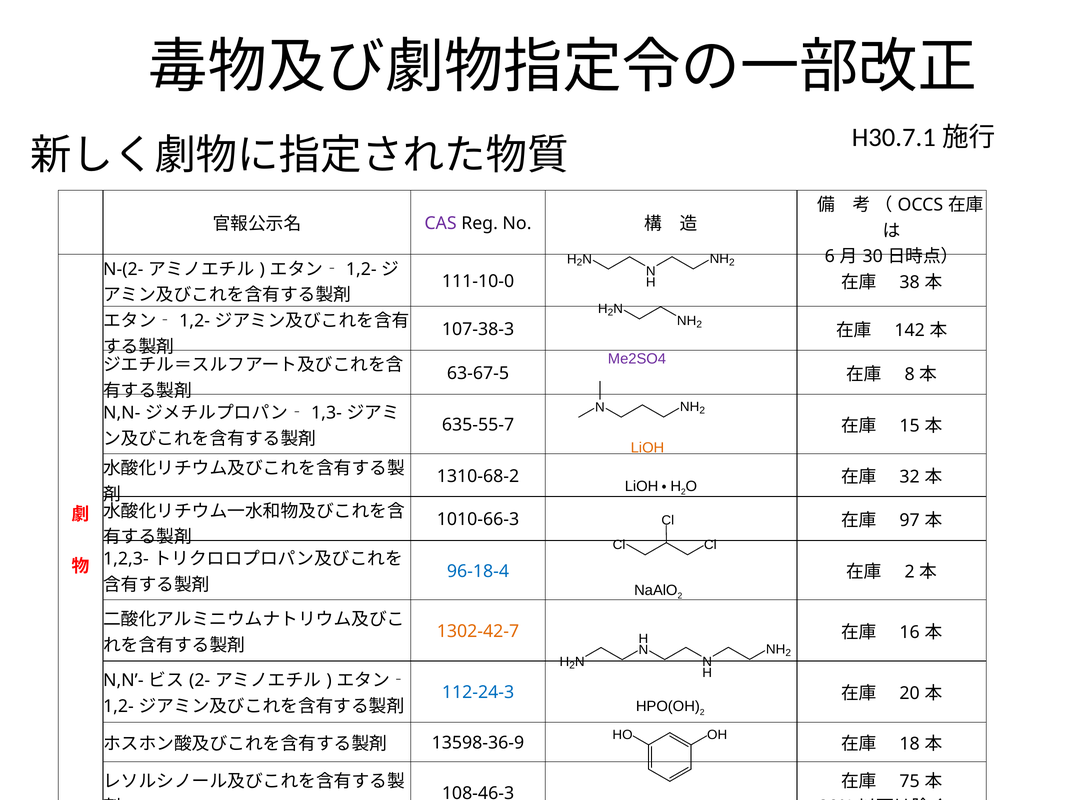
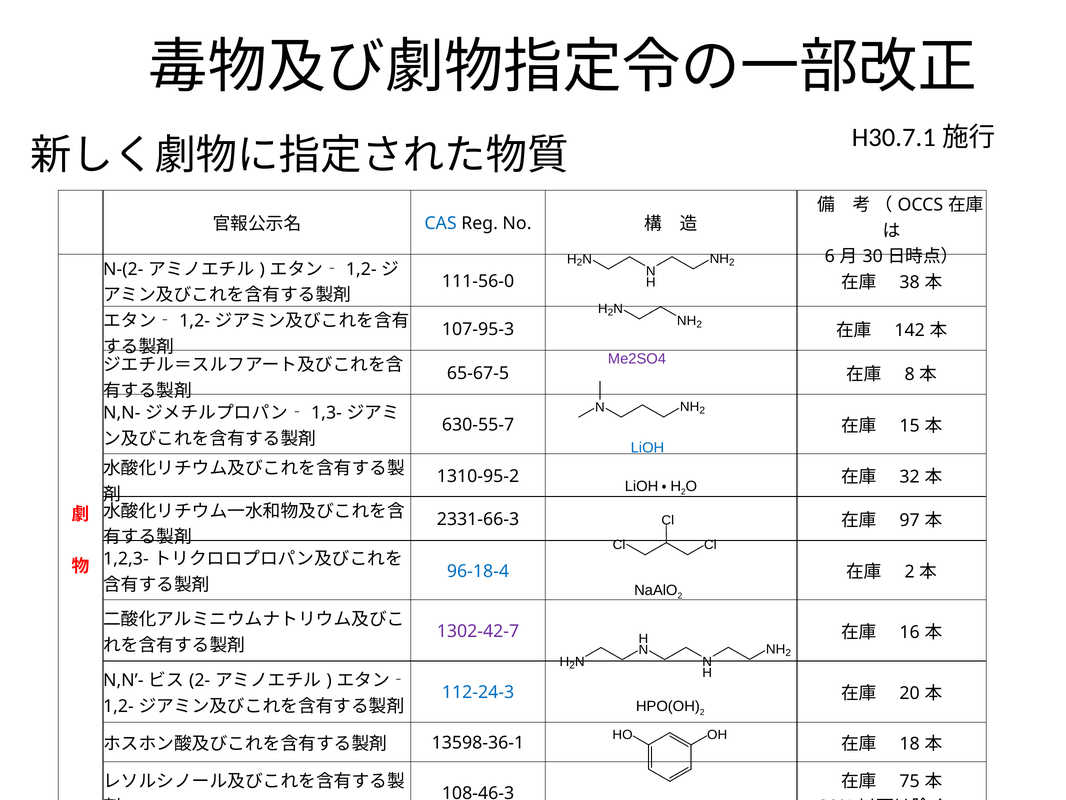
CAS colour: purple -> blue (441, 223)
111-10-0: 111-10-0 -> 111-56-0 (478, 281)
107-38-3: 107-38-3 -> 107-95-3 (478, 329)
63-67-5: 63-67-5 -> 65-67-5 (478, 373)
635-55-7: 635-55-7 -> 630-55-7 (478, 425)
LiOH colour: orange -> blue (647, 448)
1310-68-2: 1310-68-2 -> 1310-95-2 (478, 476)
1010-66-3: 1010-66-3 -> 2331-66-3 (478, 519)
1302-42-7 colour: orange -> purple (478, 631)
13598-36-9: 13598-36-9 -> 13598-36-1 (478, 742)
